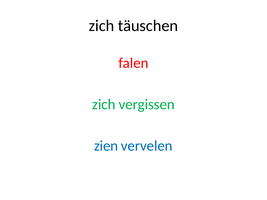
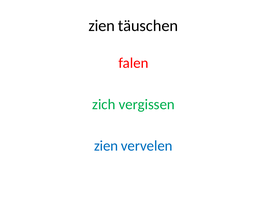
zich: zich -> zien (102, 26)
